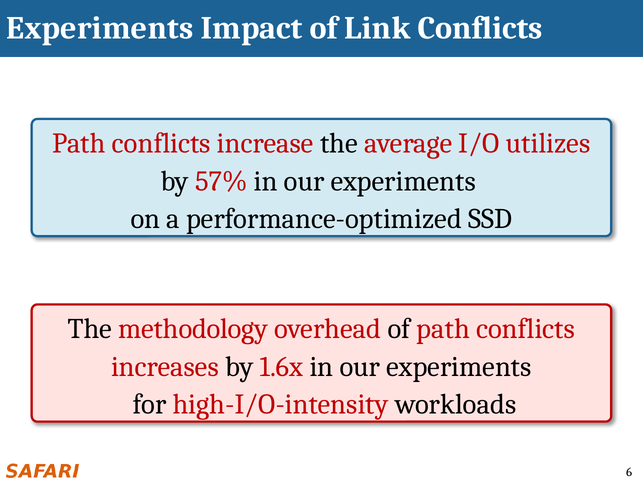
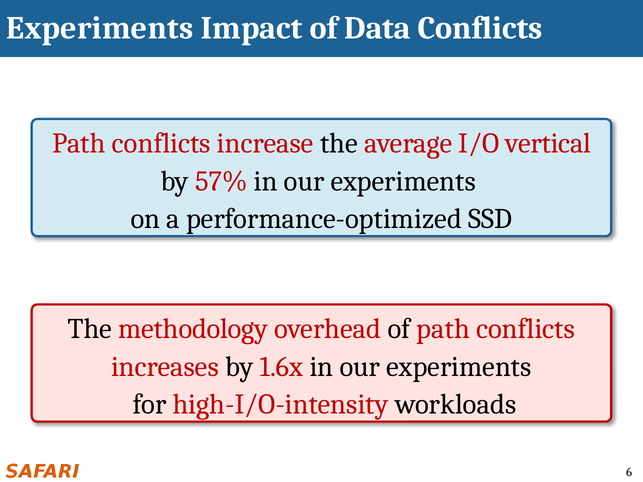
Link: Link -> Data (378, 28)
utilizes: utilizes -> vertical (548, 144)
